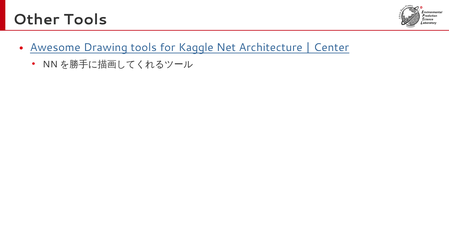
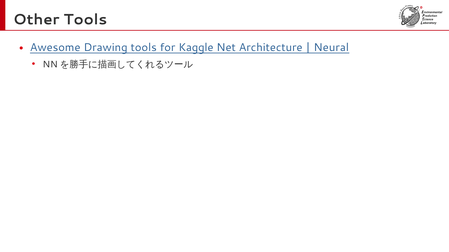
Center: Center -> Neural (331, 48)
